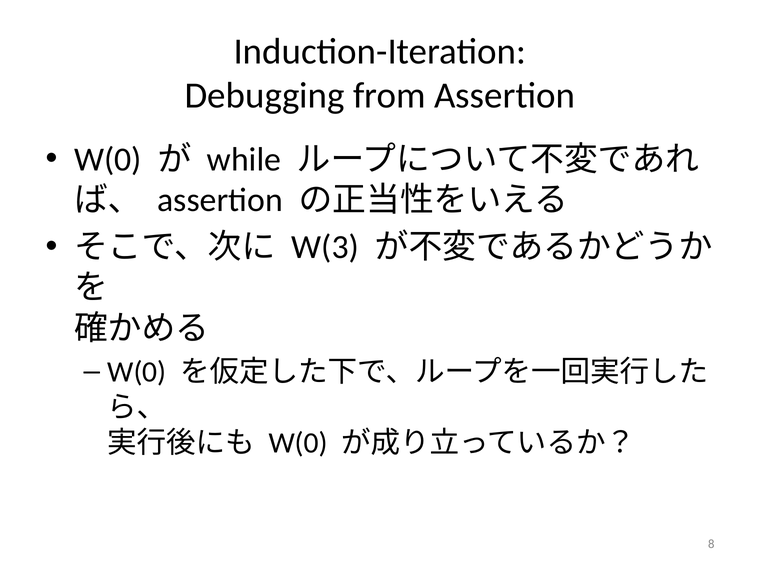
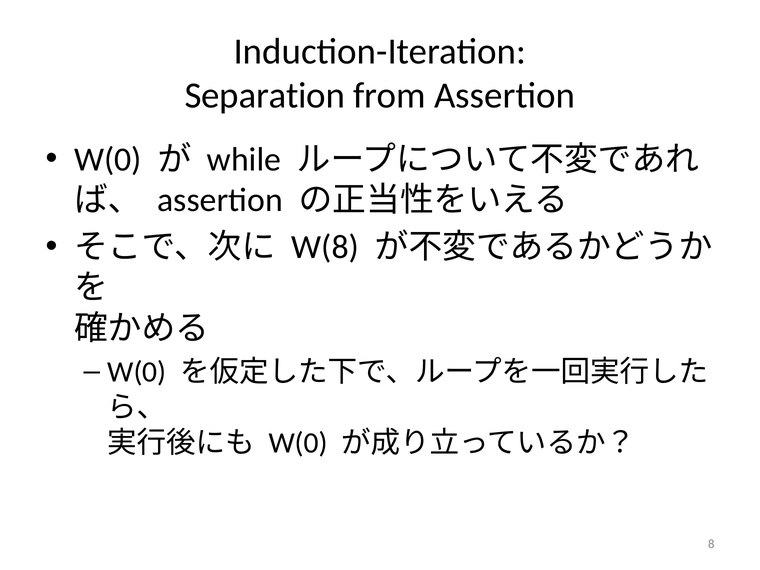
Debugging: Debugging -> Separation (265, 96)
W(3: W(3 -> W(8 (325, 247)
